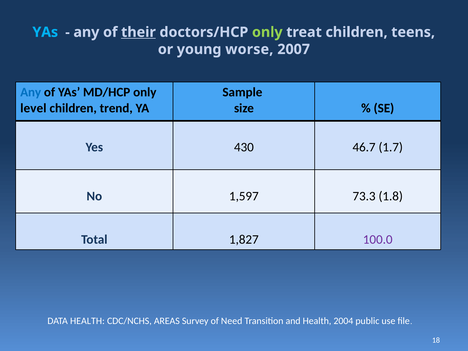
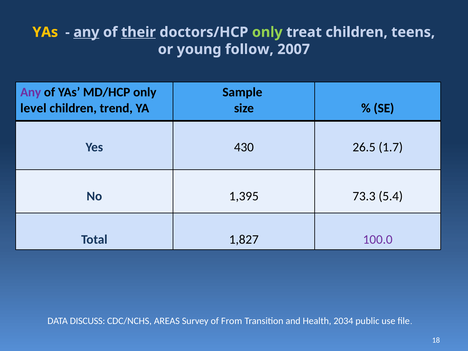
YAs colour: light blue -> yellow (45, 32)
any underline: none -> present (86, 32)
worse: worse -> follow (249, 49)
Any colour: blue -> purple (31, 92)
46.7: 46.7 -> 26.5 (364, 147)
1,597: 1,597 -> 1,395 (244, 196)
1.8: 1.8 -> 5.4 (391, 196)
DATA HEALTH: HEALTH -> DISCUSS (88, 321)
Need: Need -> From (232, 321)
2004: 2004 -> 2034 (343, 321)
